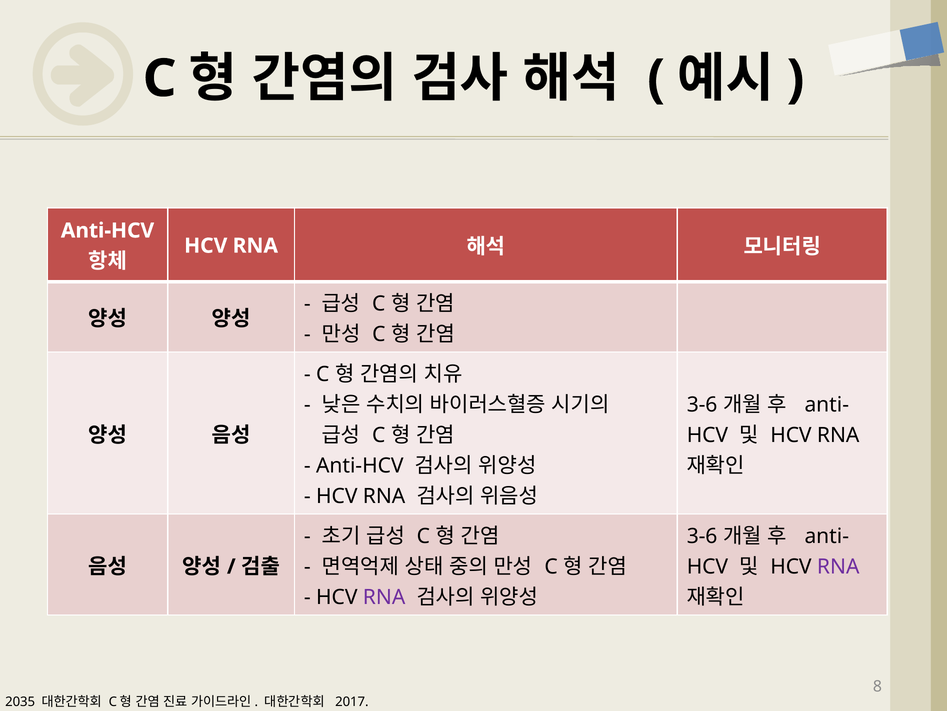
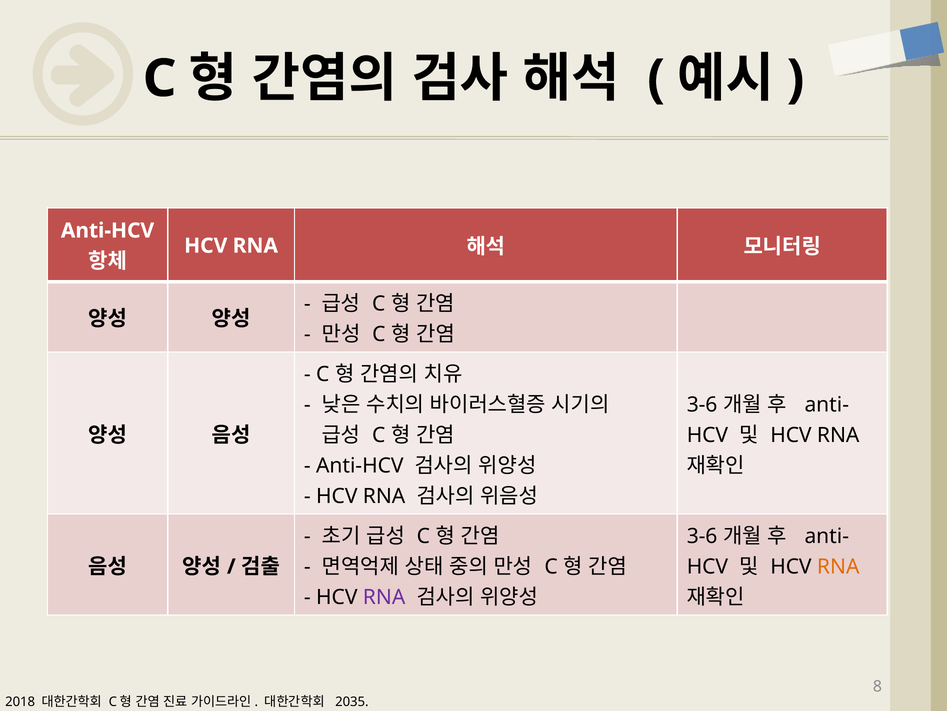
RNA colour: purple -> orange (838, 566)
2035: 2035 -> 2018 (20, 701)
2017: 2017 -> 2035 (352, 701)
